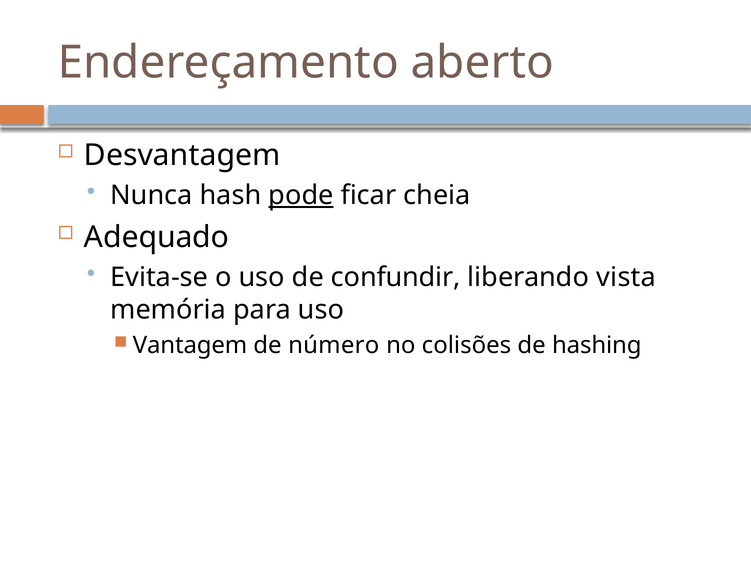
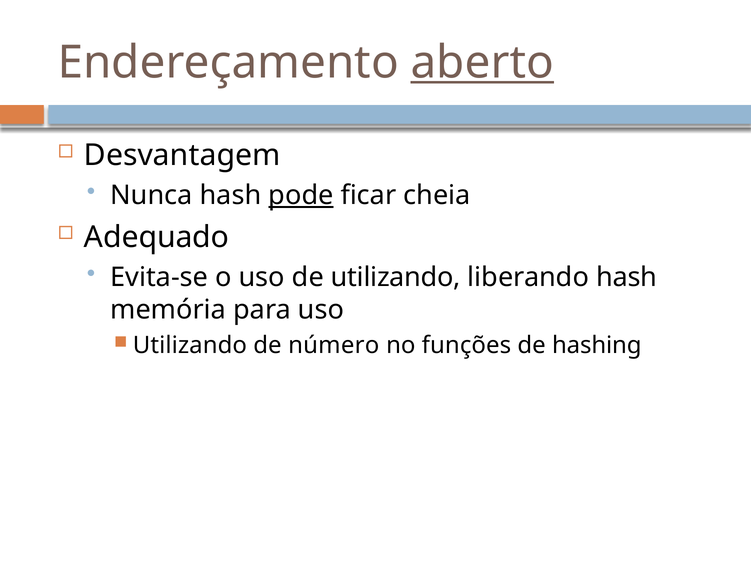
aberto underline: none -> present (482, 63)
de confundir: confundir -> utilizando (396, 277)
liberando vista: vista -> hash (627, 277)
Vantagem: Vantagem -> Utilizando (190, 346)
colisões: colisões -> funções (466, 346)
